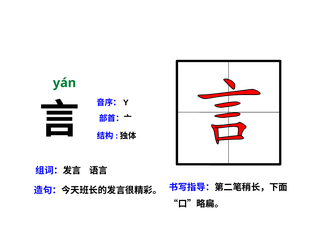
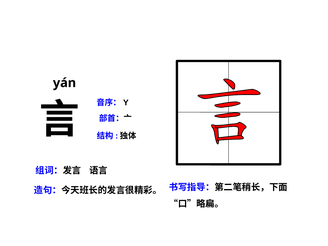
yán colour: green -> black (64, 83)
